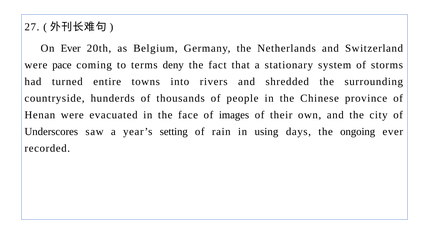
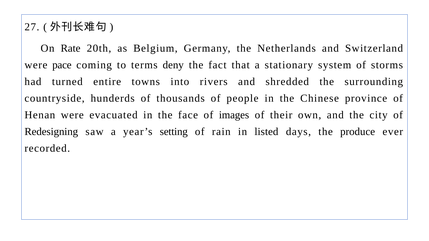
On Ever: Ever -> Rate (71, 48)
Underscores: Underscores -> Redesigning (51, 132)
using: using -> listed (266, 132)
ongoing: ongoing -> produce (358, 132)
